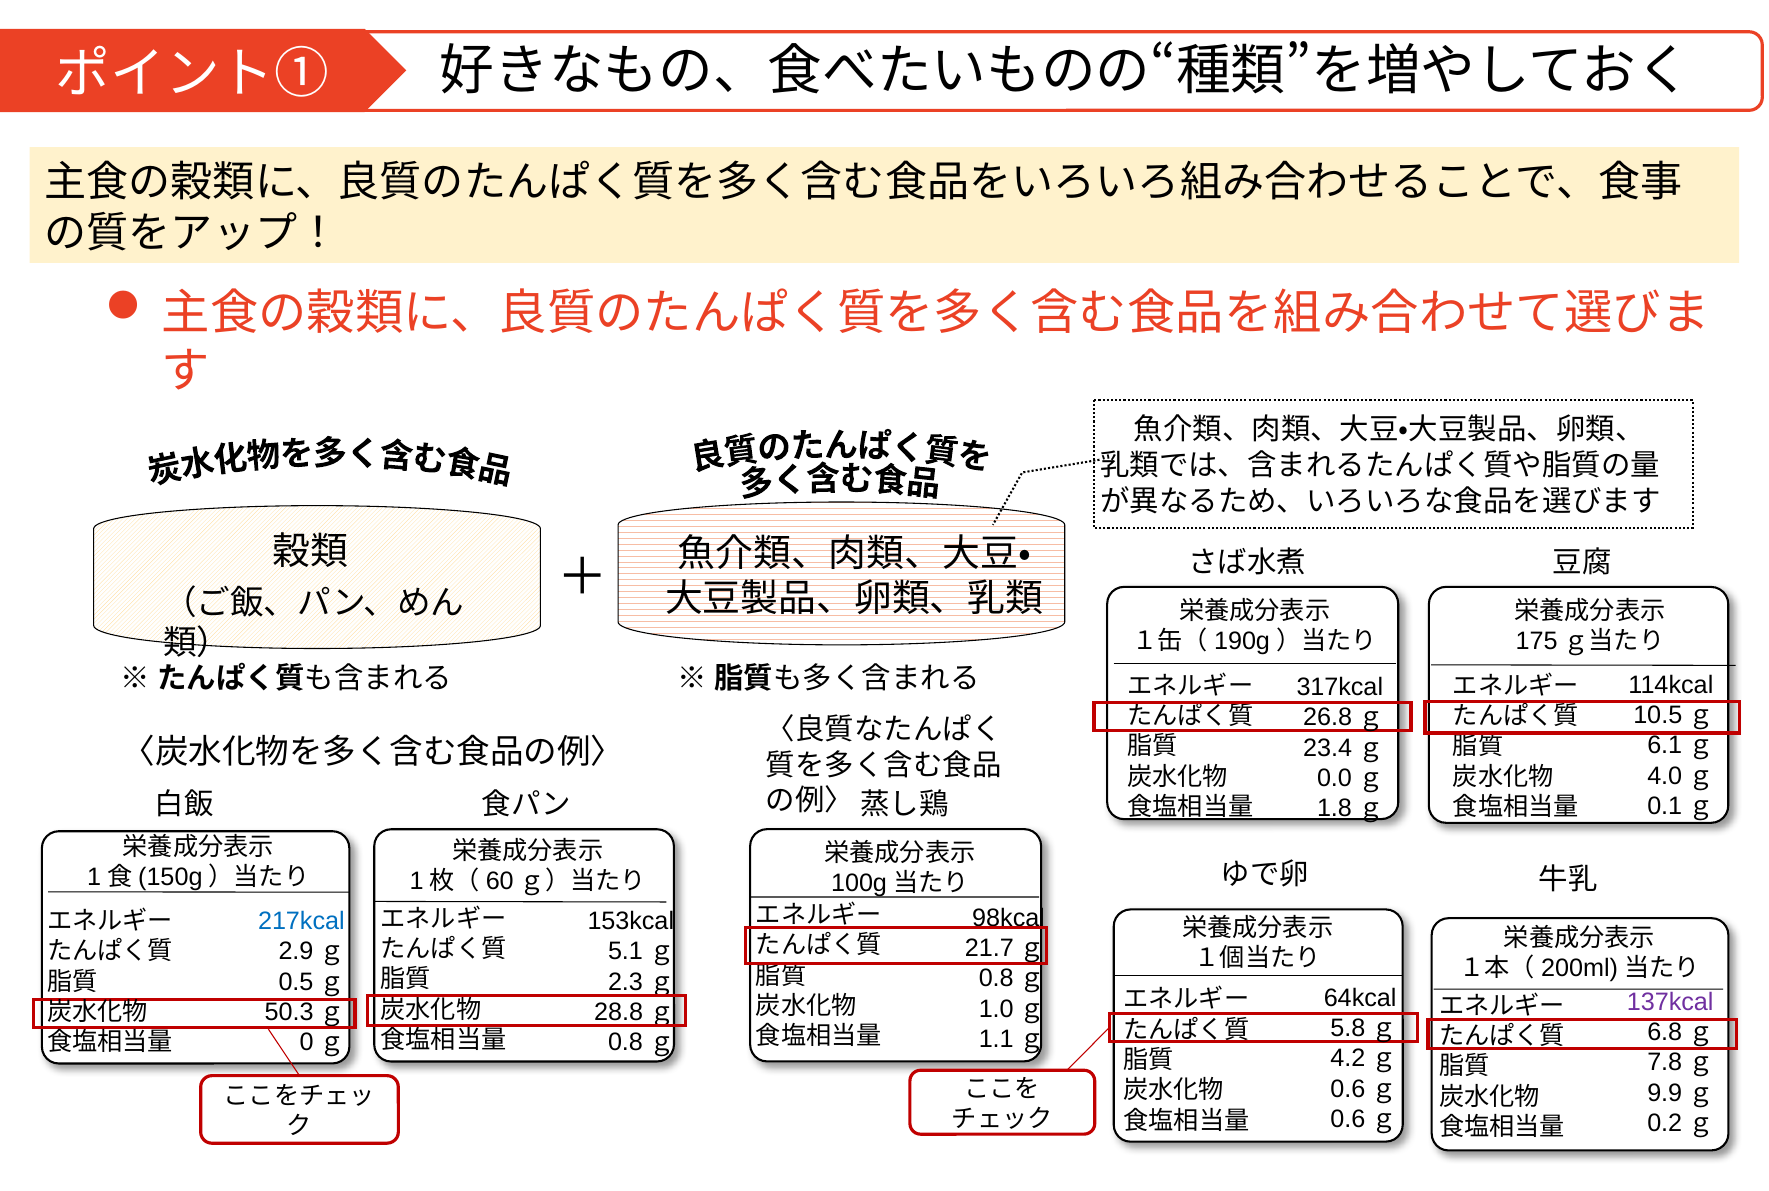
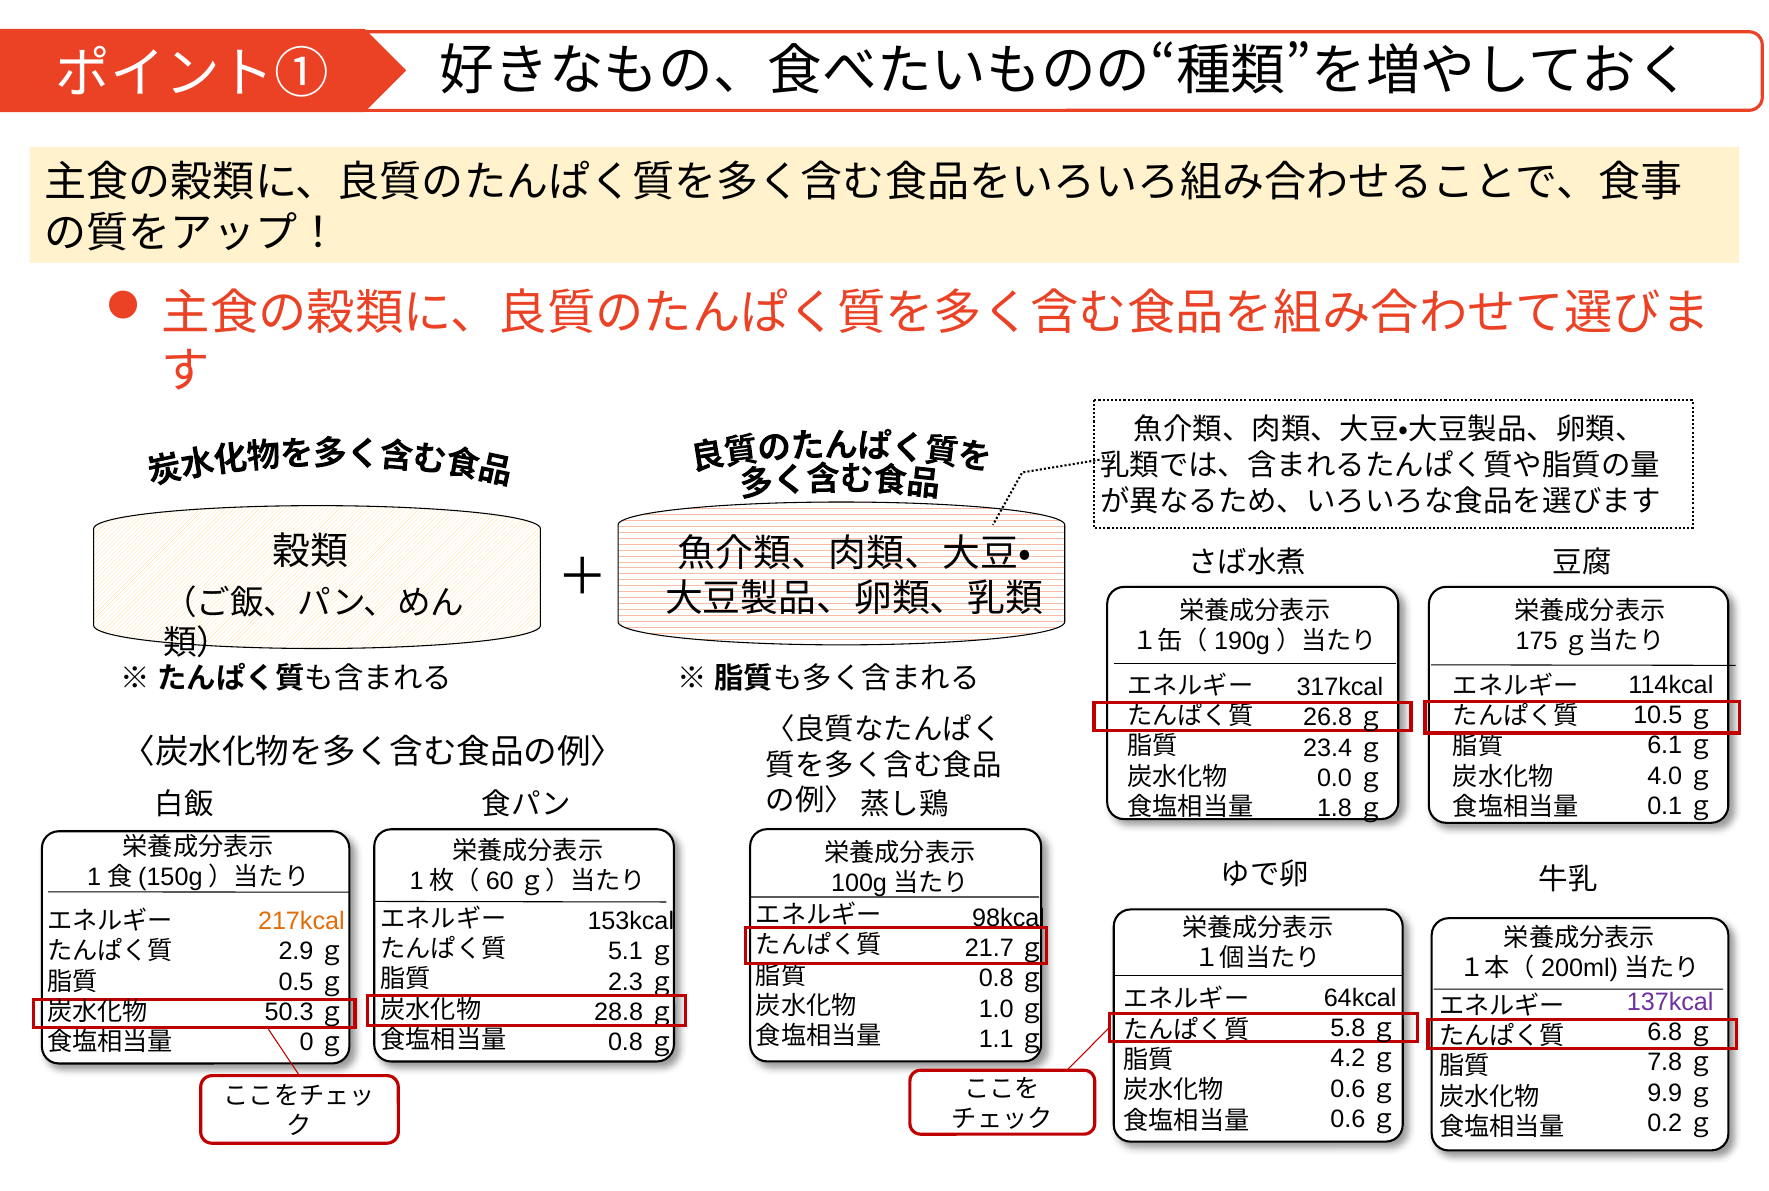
217kcal colour: blue -> orange (301, 921)
